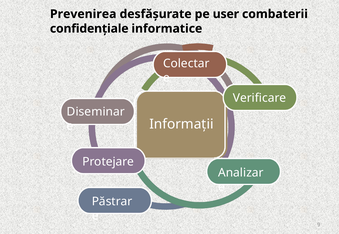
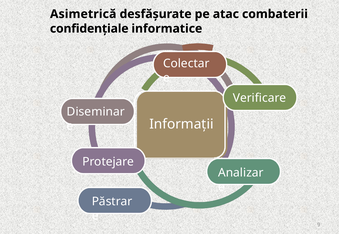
Prevenirea: Prevenirea -> Asimetrică (83, 14)
user: user -> atac (226, 14)
